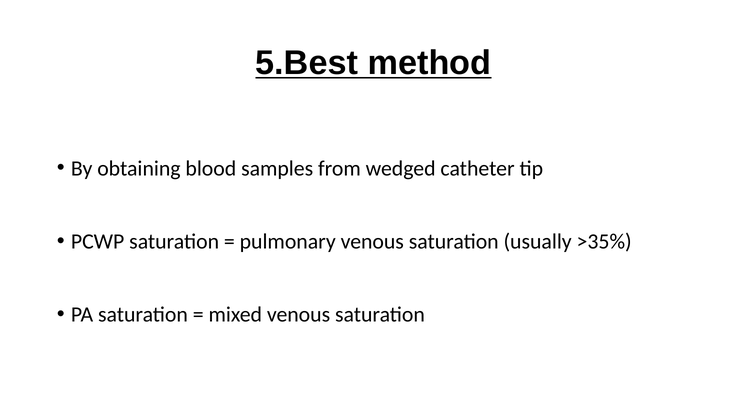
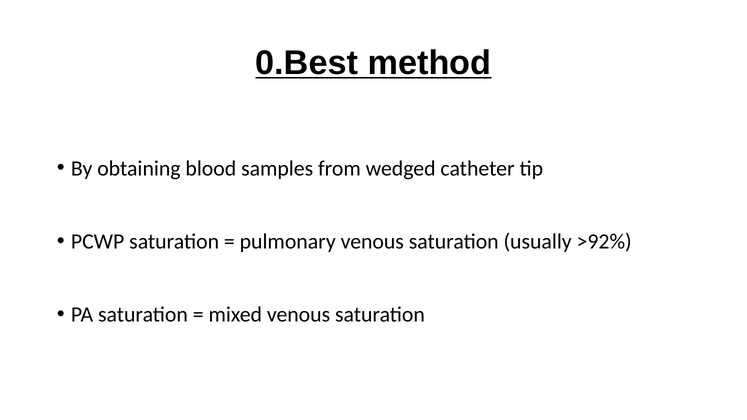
5.Best: 5.Best -> 0.Best (307, 63)
>35%: >35% -> >92% (604, 242)
